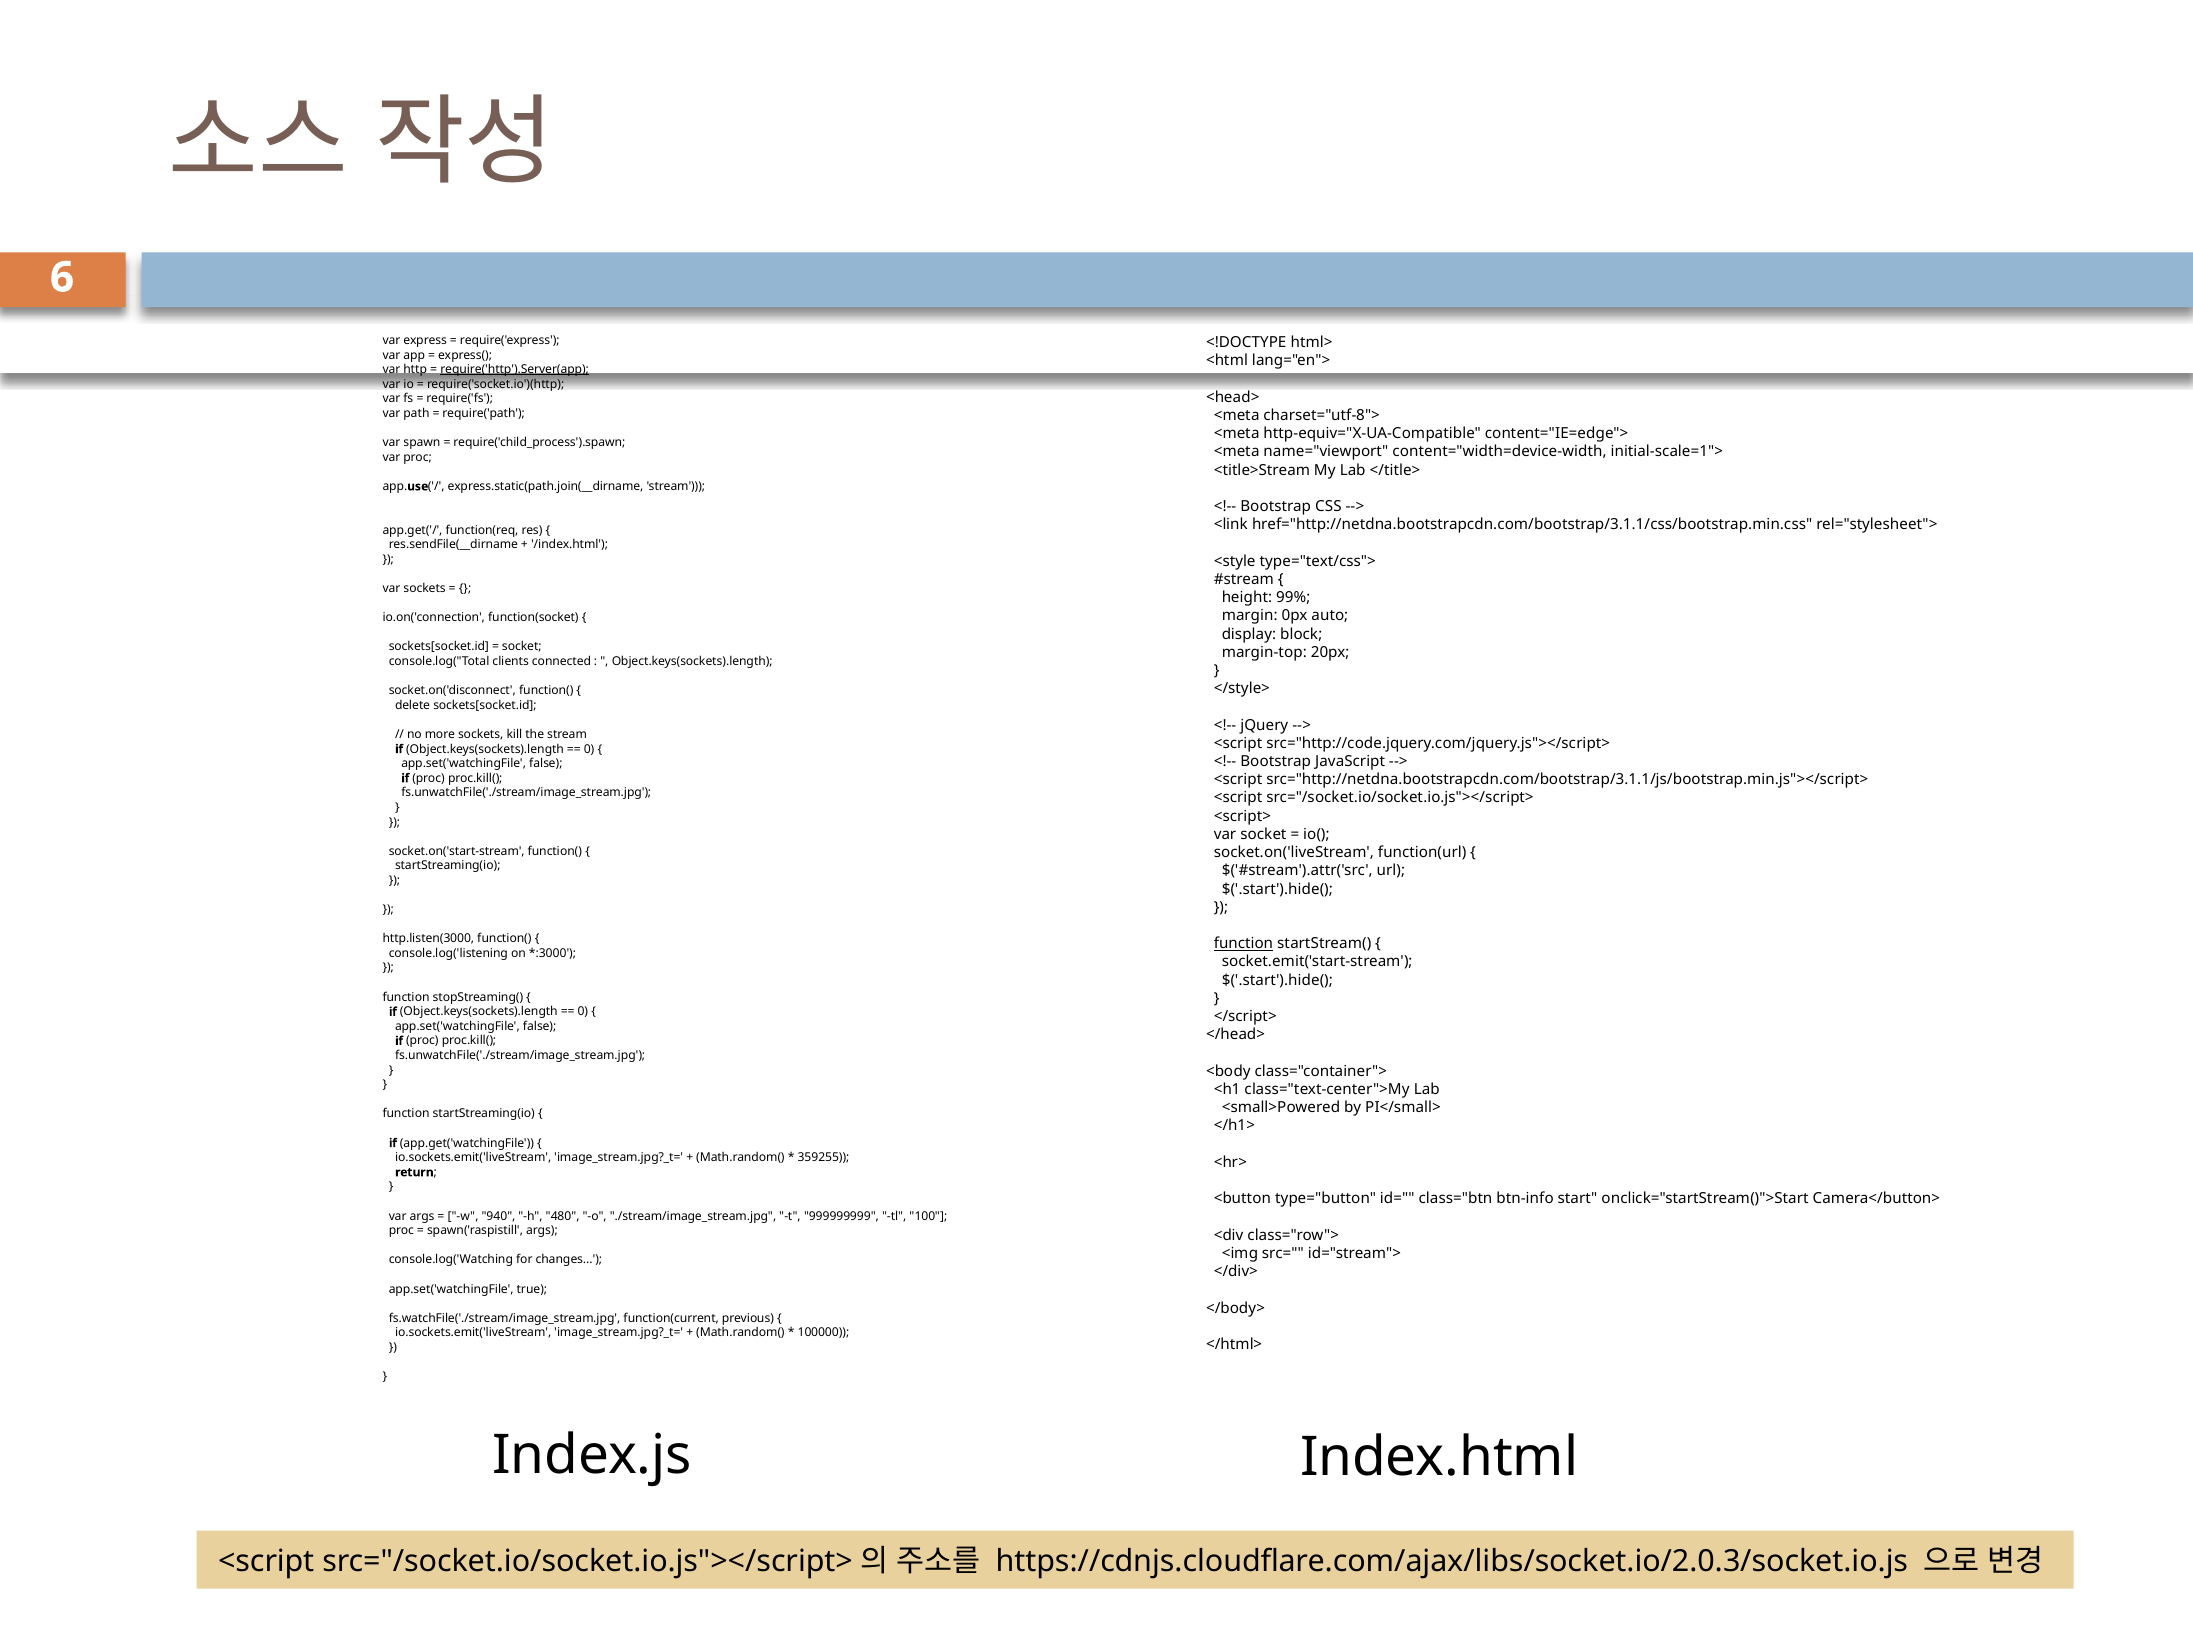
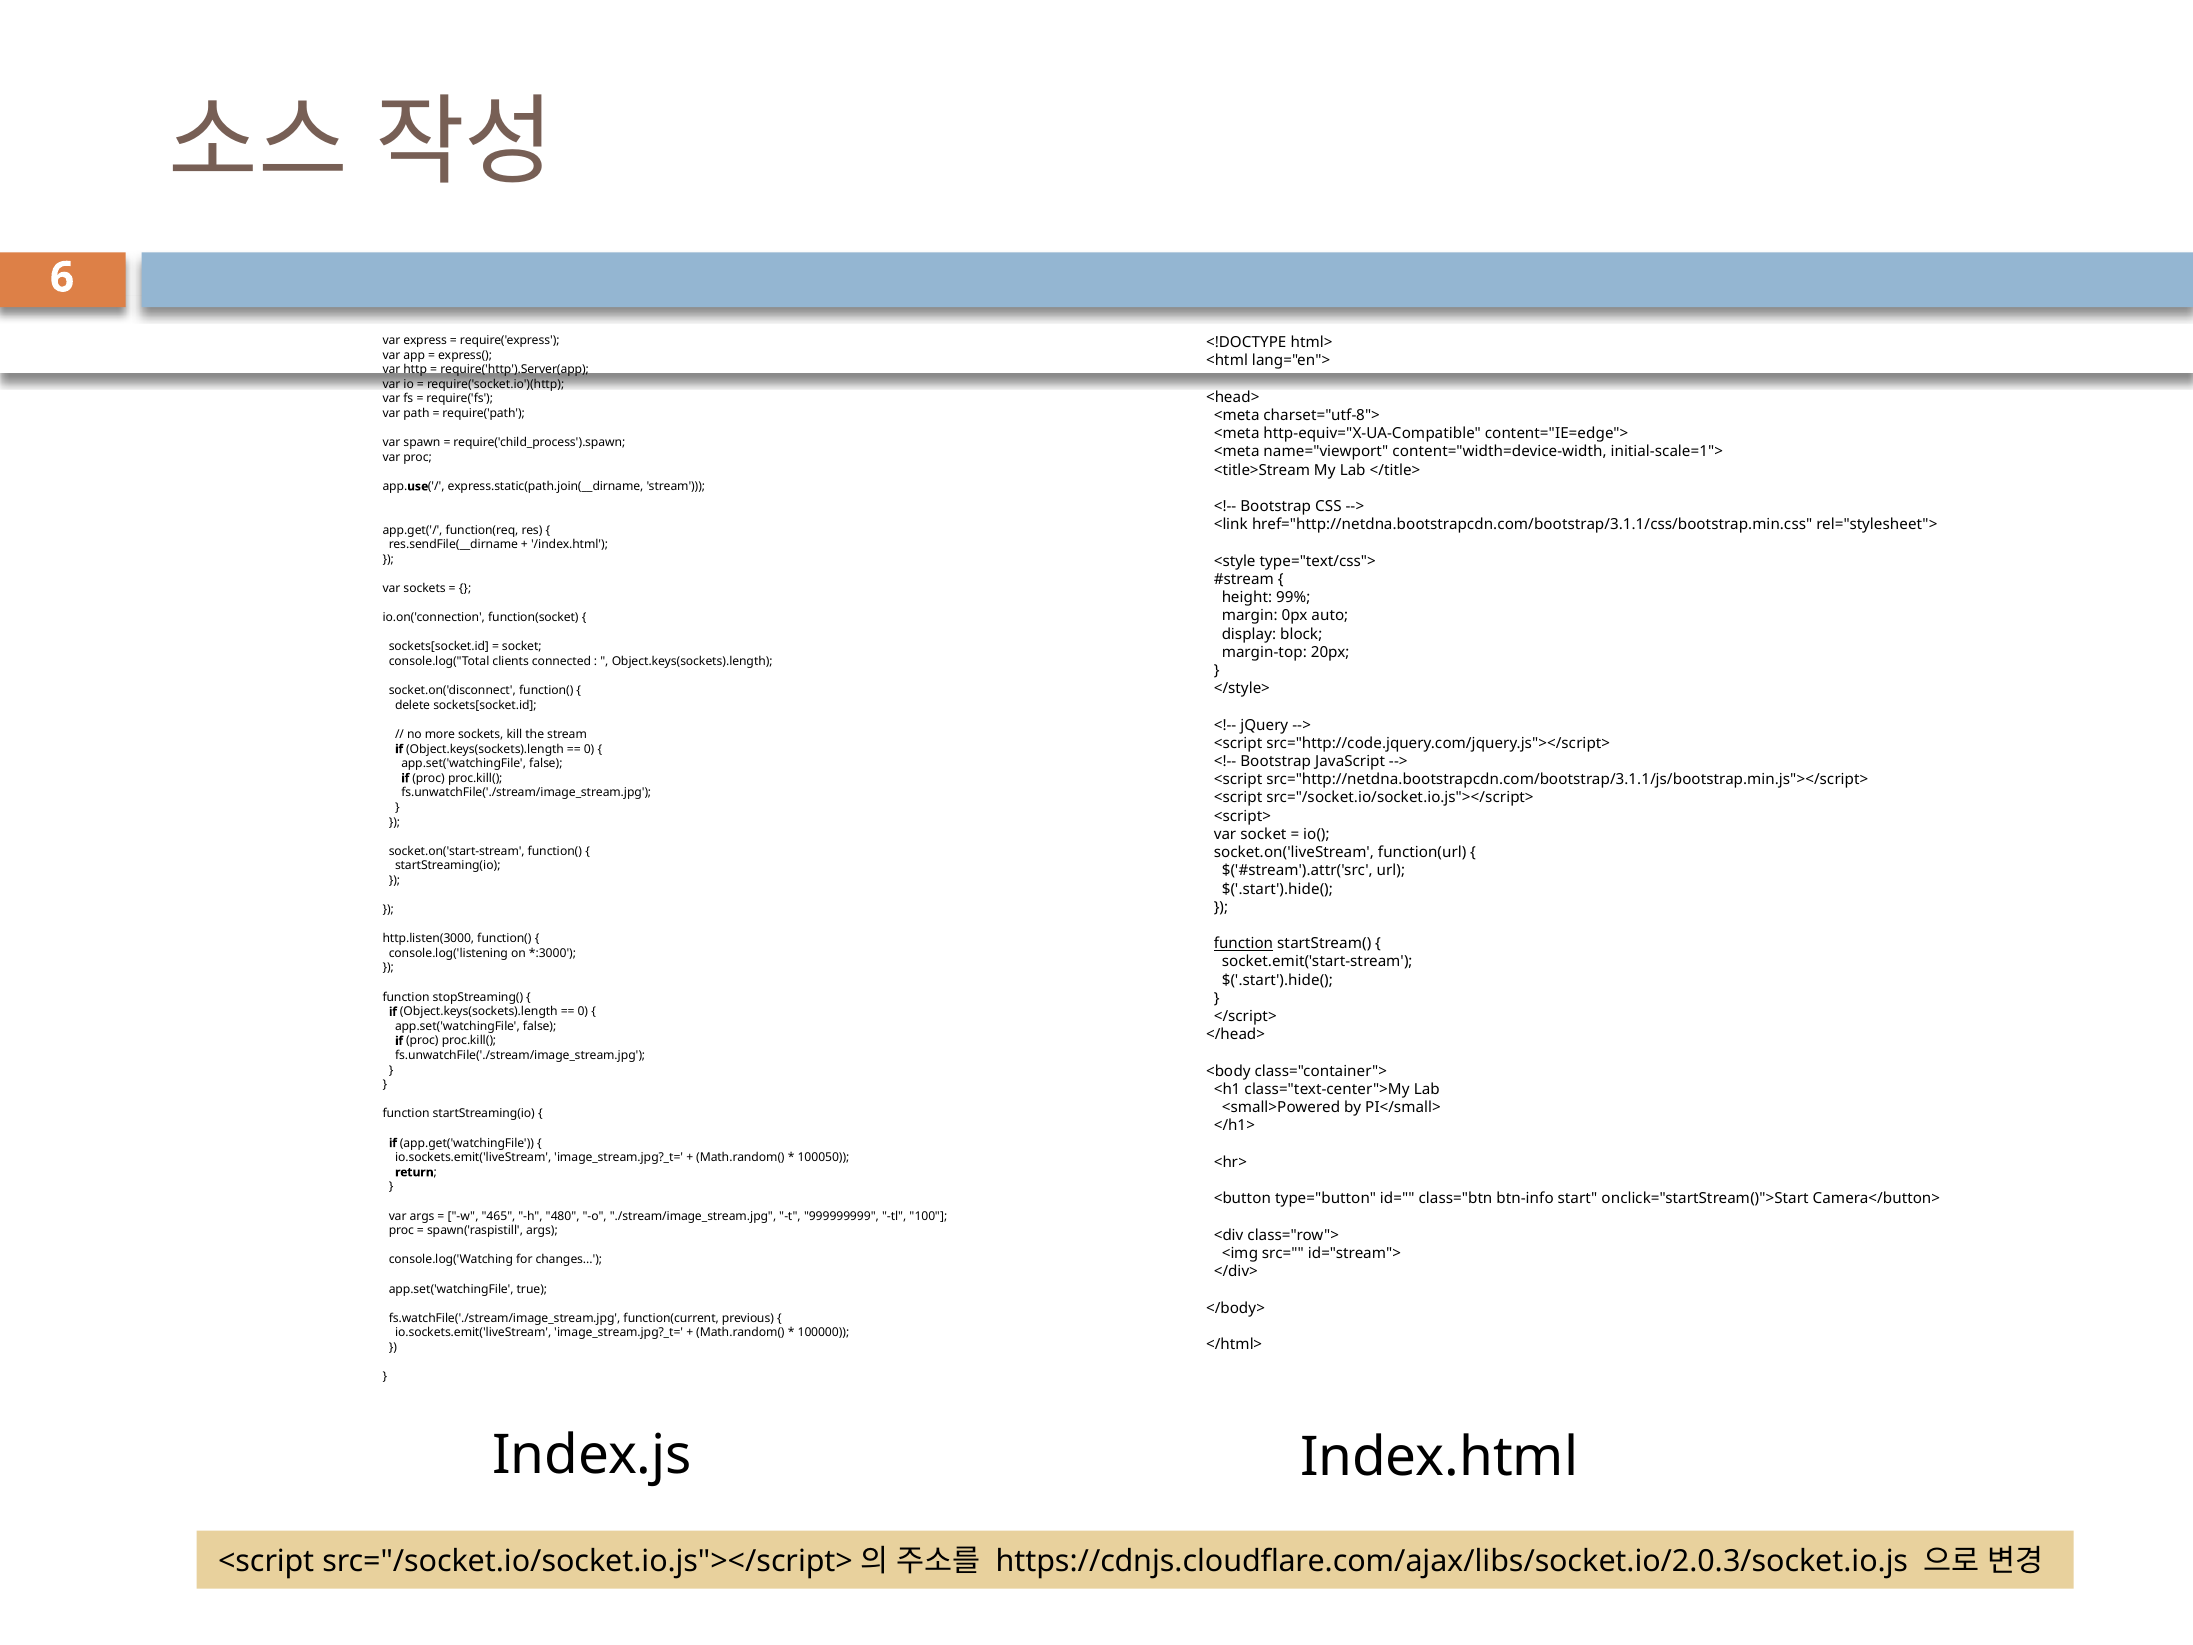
require('http').Server(app underline: present -> none (515, 370)
359255: 359255 -> 100050 (824, 1157)
940: 940 -> 465 (498, 1216)
